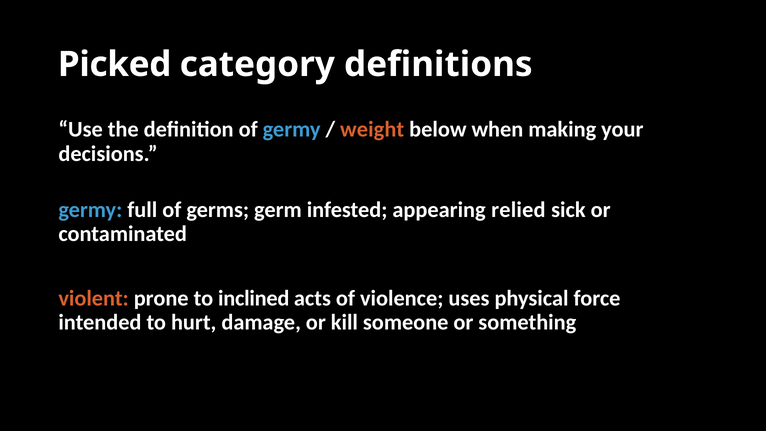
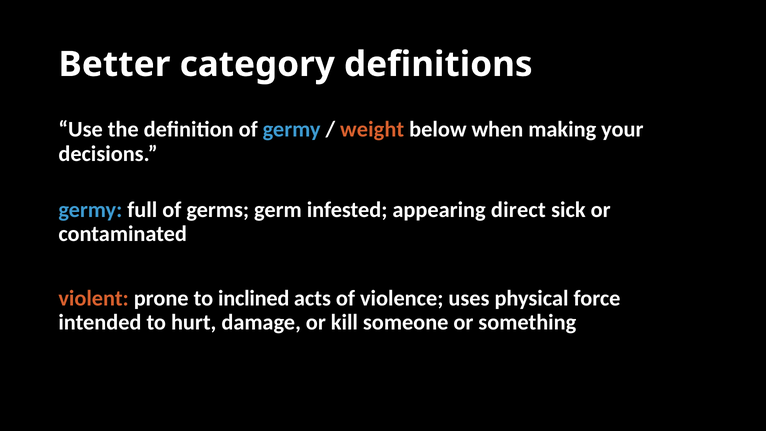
Picked: Picked -> Better (114, 64)
relied: relied -> direct (518, 210)
